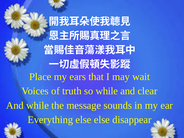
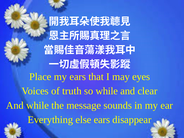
wait: wait -> eyes (141, 77)
else else: else -> ears (102, 120)
